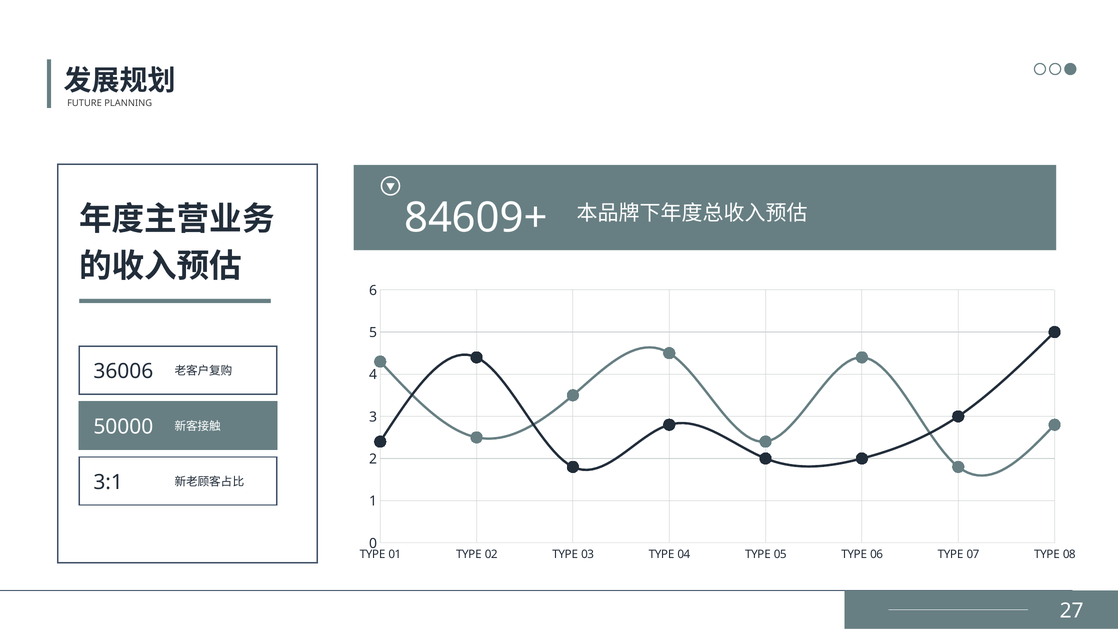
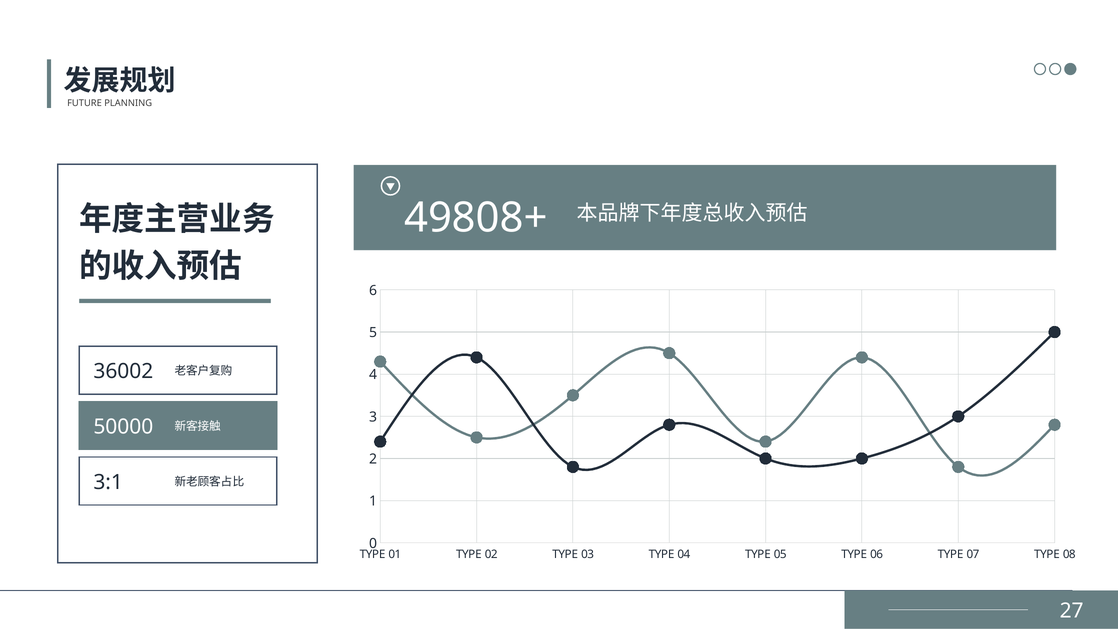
84609+: 84609+ -> 49808+ (476, 218)
36006: 36006 -> 36002 (123, 371)
